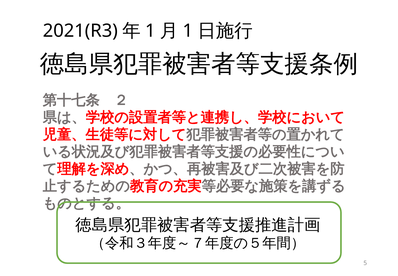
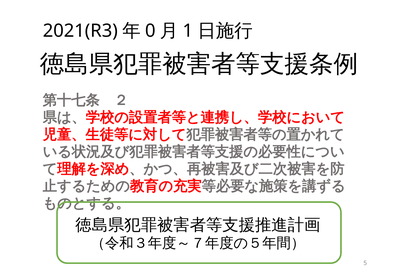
1: 1 -> 0 (150, 31)
